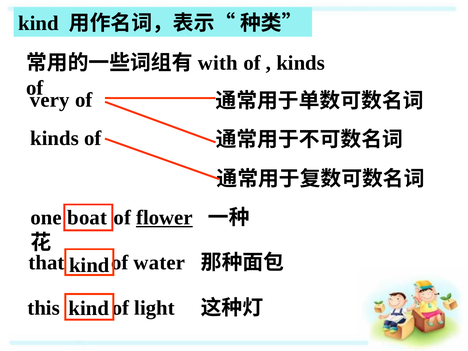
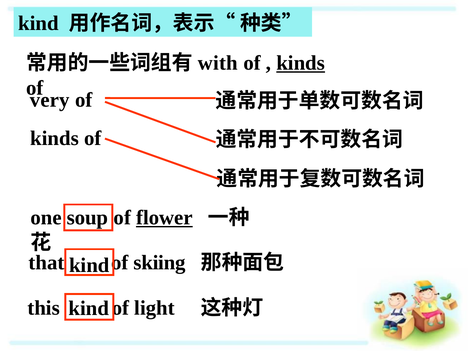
kinds underline: none -> present (301, 63)
boat: boat -> soup (87, 218)
water: water -> skiing (160, 263)
